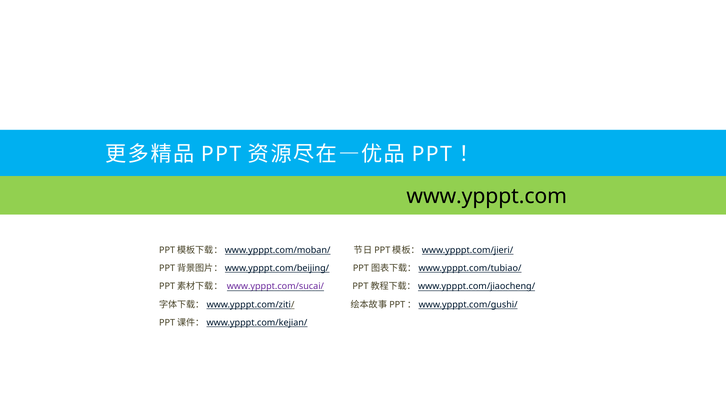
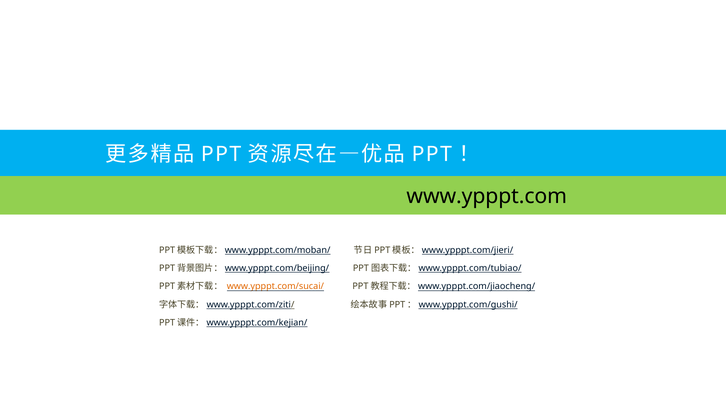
www.ypppt.com/sucai/ colour: purple -> orange (275, 287)
